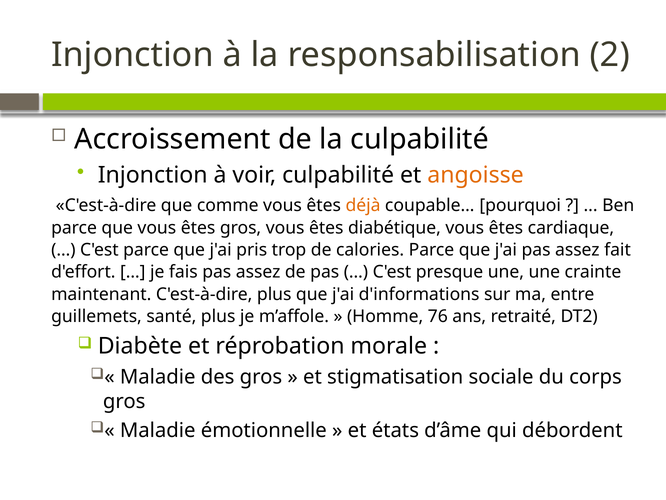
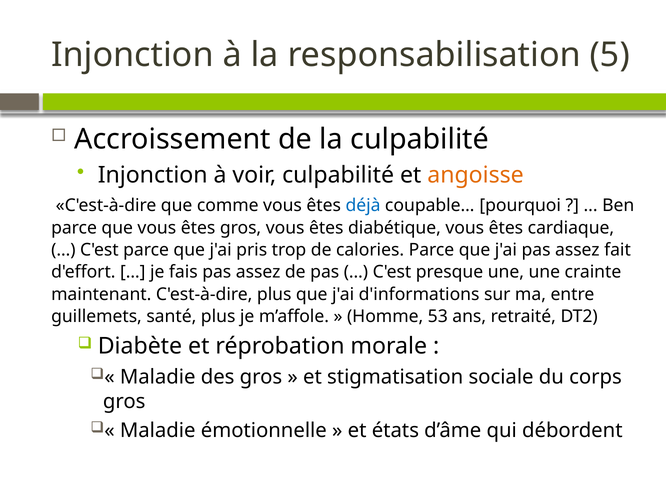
2: 2 -> 5 (610, 55)
déjà colour: orange -> blue (363, 205)
76: 76 -> 53 (438, 316)
